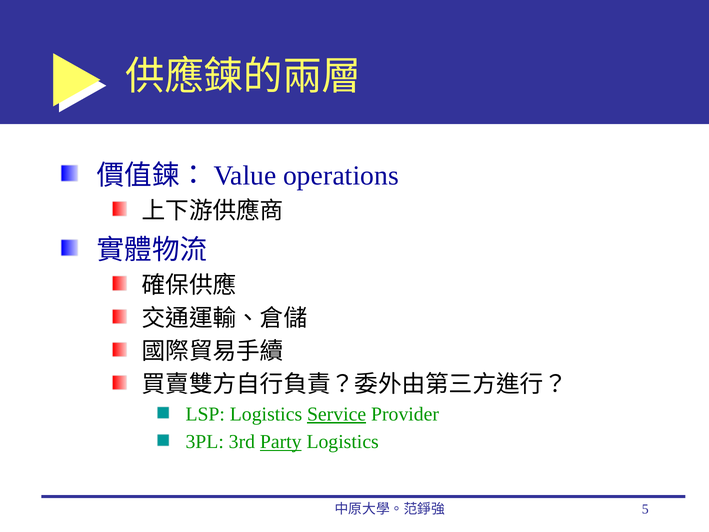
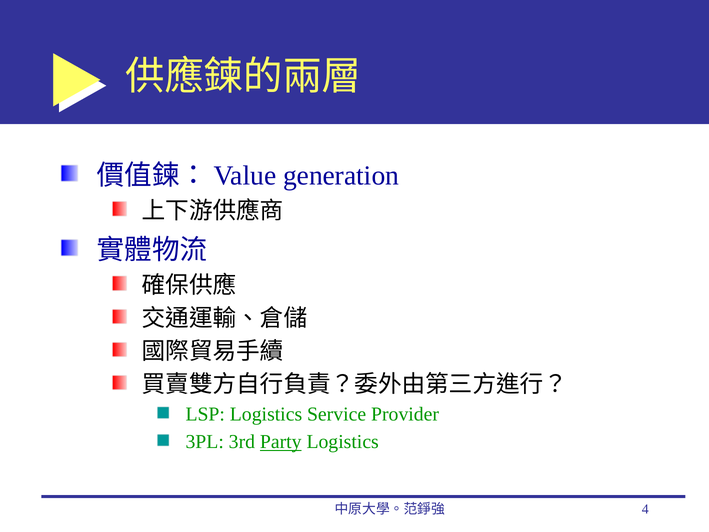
operations: operations -> generation (341, 176)
Service underline: present -> none (337, 414)
5: 5 -> 4 (645, 509)
